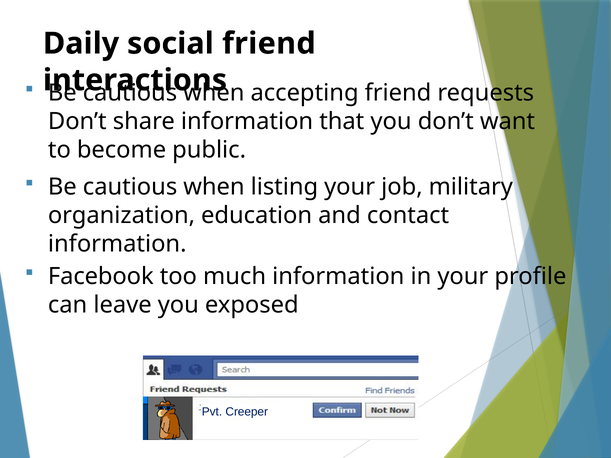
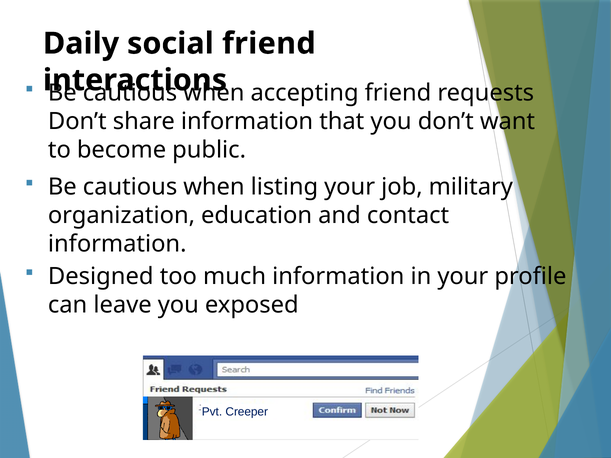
Facebook: Facebook -> Designed (101, 276)
